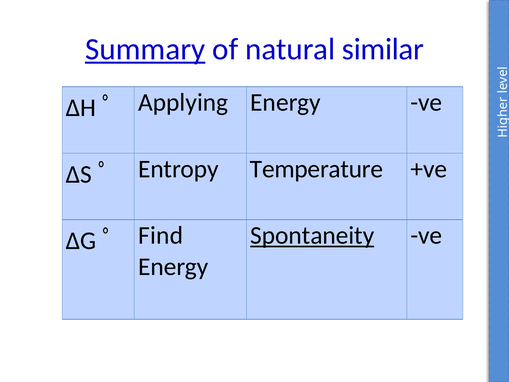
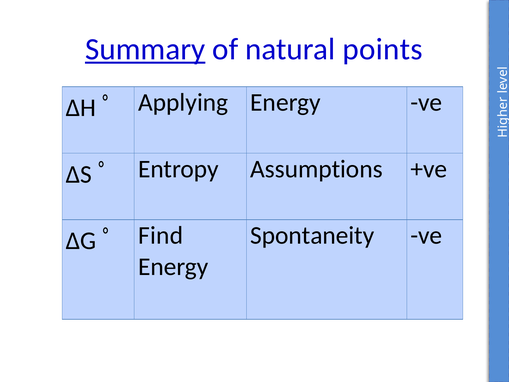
similar: similar -> points (383, 49)
Temperature: Temperature -> Assumptions (316, 169)
Spontaneity underline: present -> none (312, 235)
